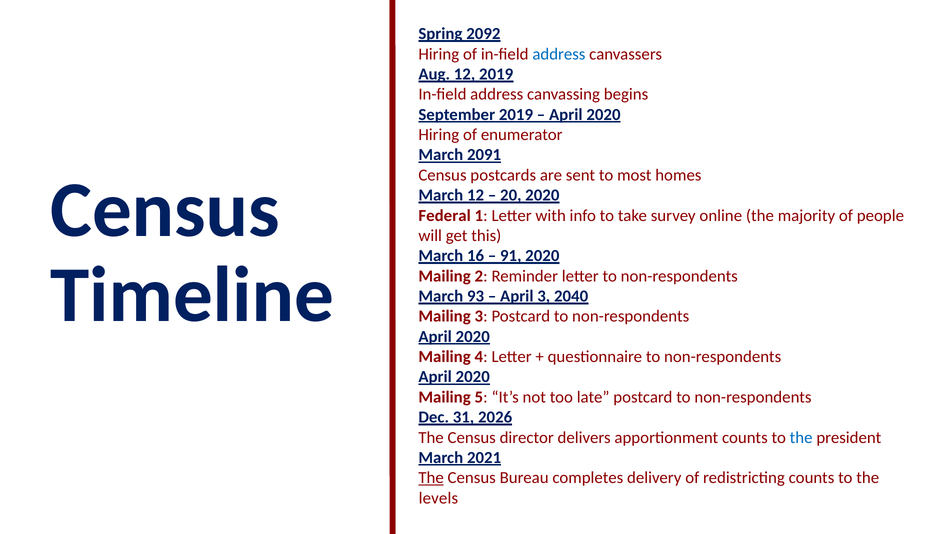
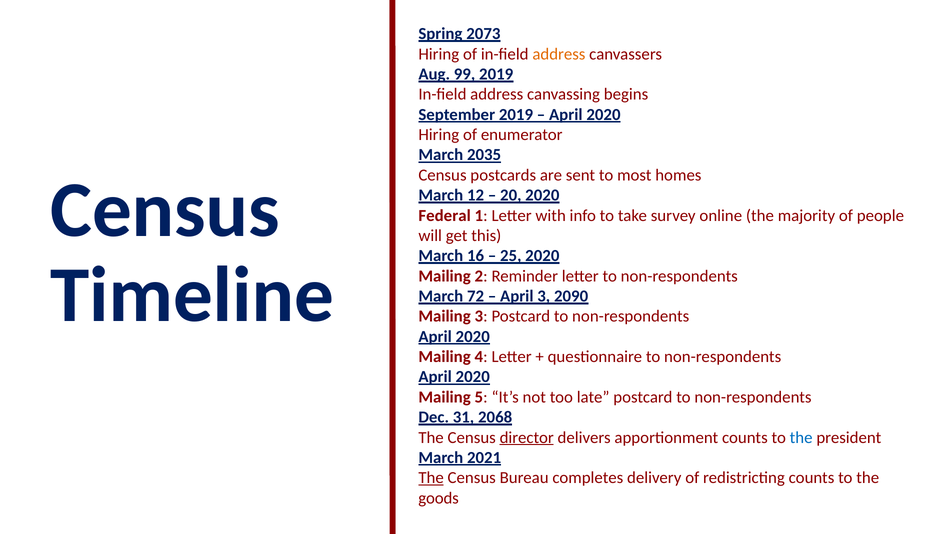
2092: 2092 -> 2073 (483, 34)
address colour: blue -> orange (559, 54)
Aug 12: 12 -> 99 (465, 74)
2091: 2091 -> 2035 (484, 155)
91: 91 -> 25 (511, 256)
93: 93 -> 72 (476, 296)
2040: 2040 -> 2090 (571, 296)
2026: 2026 -> 2068 (495, 418)
director underline: none -> present (527, 438)
levels: levels -> goods (439, 498)
